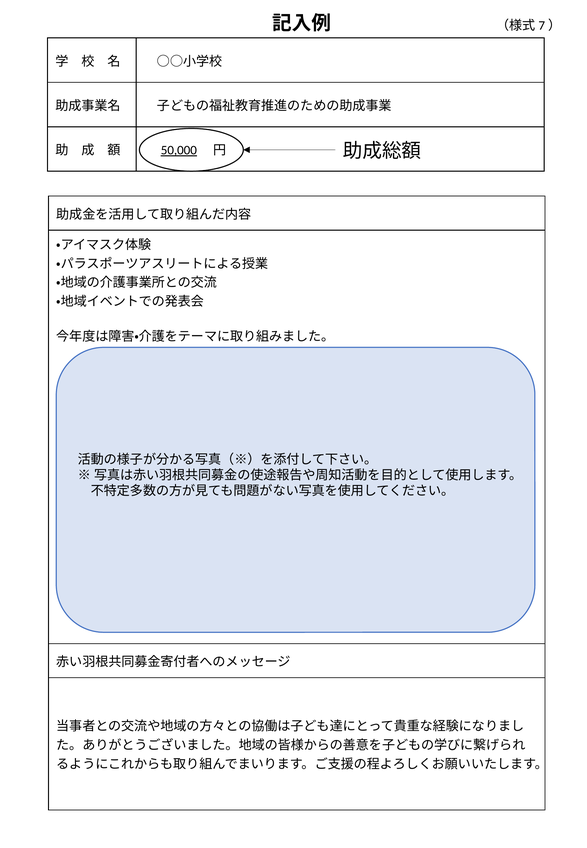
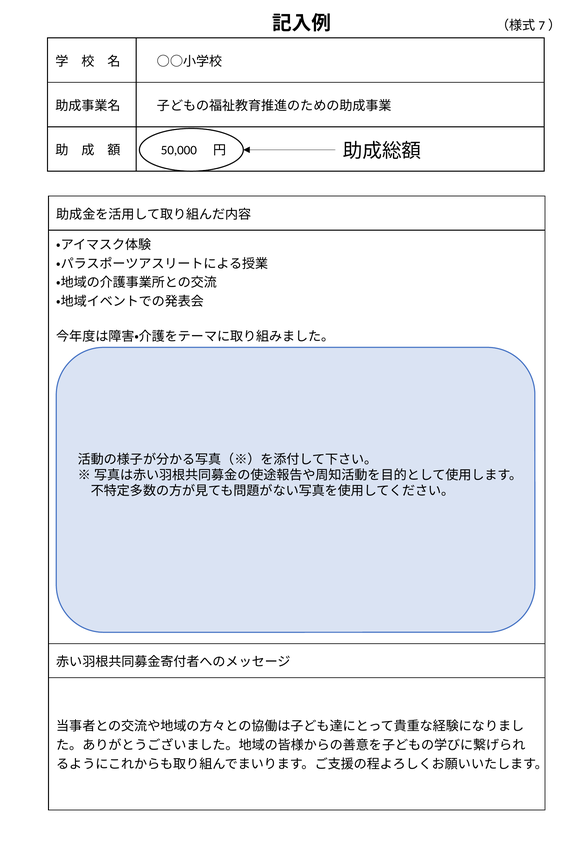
50,000 underline: present -> none (179, 150)
